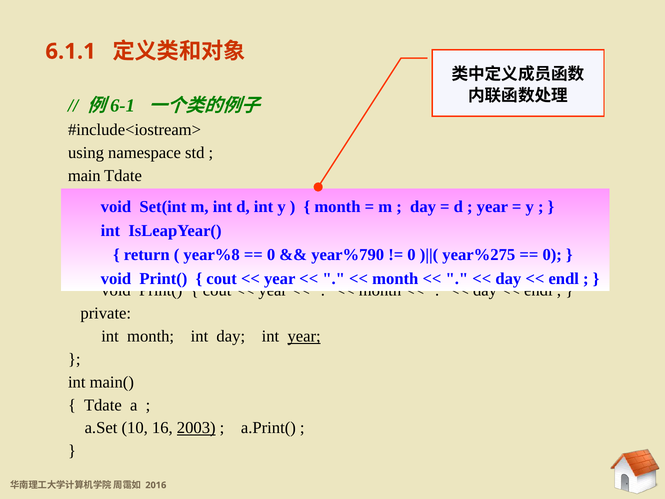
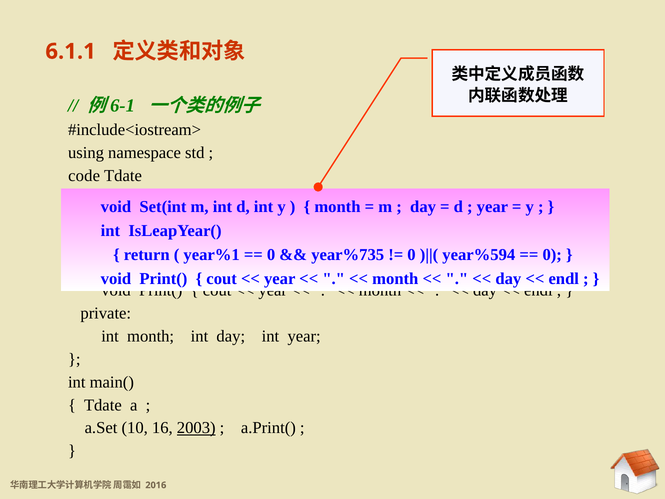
main: main -> code (84, 175)
year%8: year%8 -> year%1 (212, 255)
year%790: year%790 -> year%735 (348, 255)
year%275: year%275 -> year%594 (479, 255)
year underline: present -> none (304, 336)
